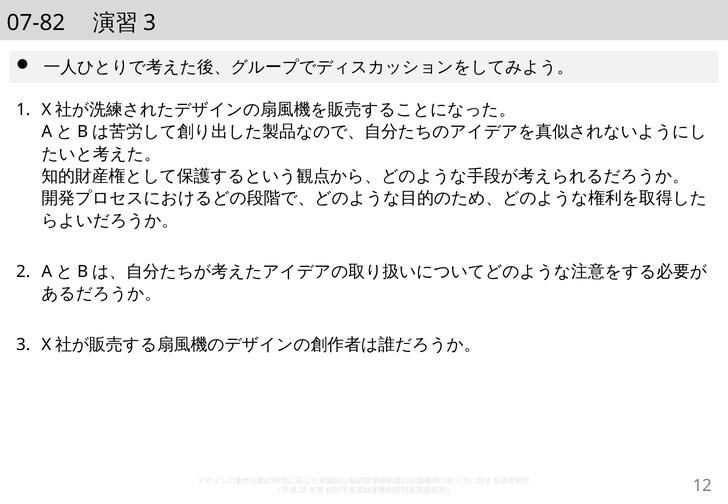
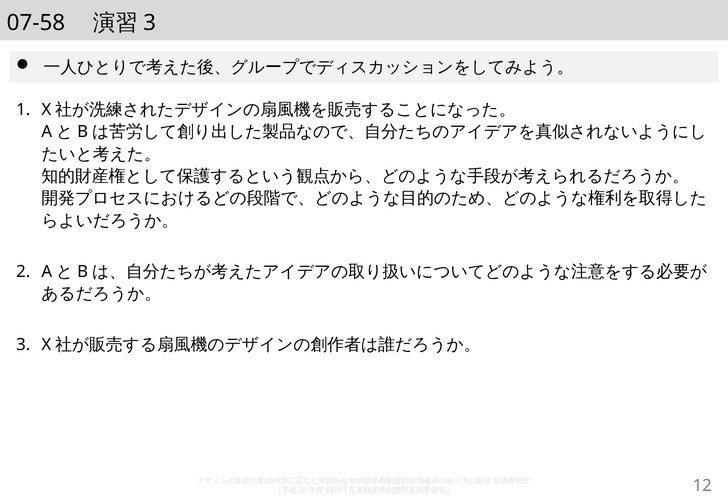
07-82: 07-82 -> 07-58 (36, 23)
